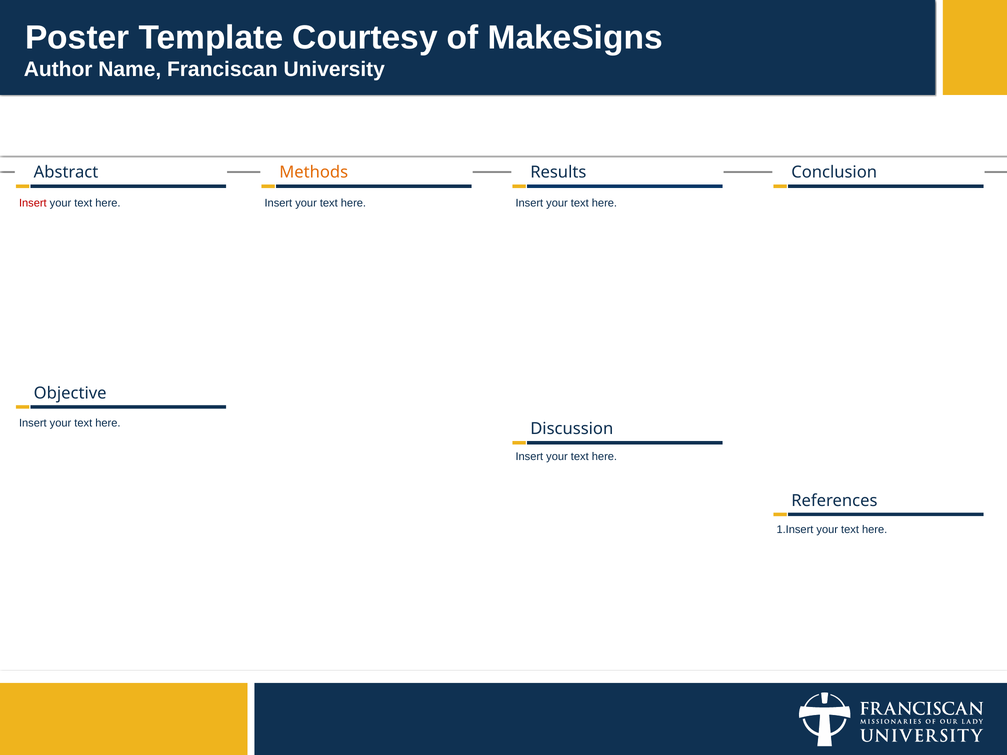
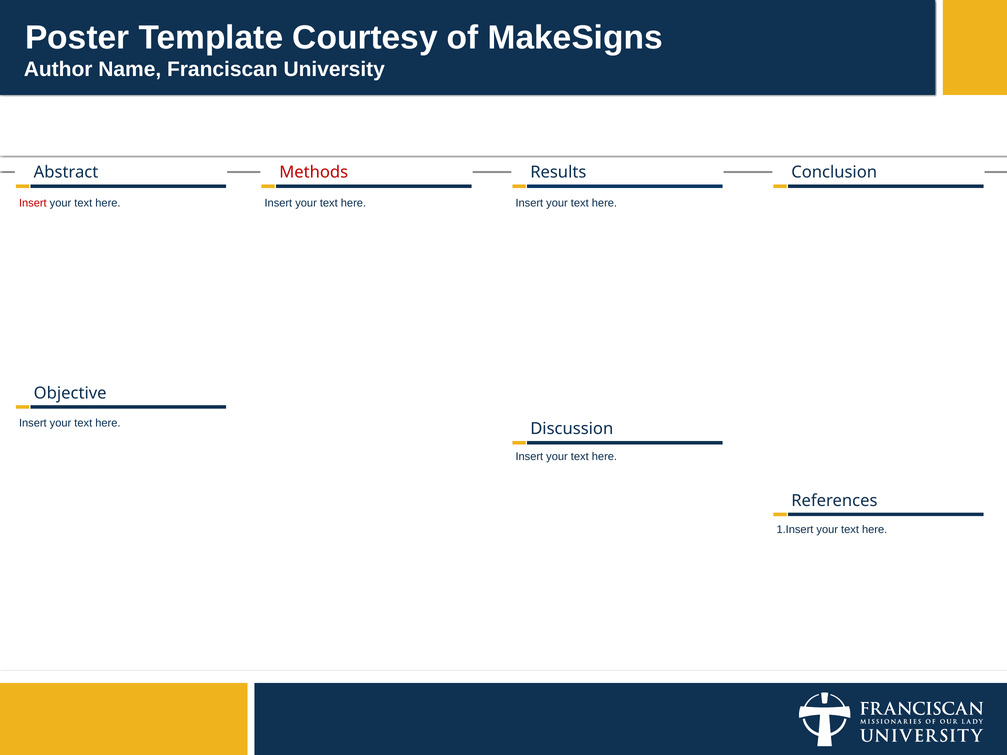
Methods colour: orange -> red (314, 173)
